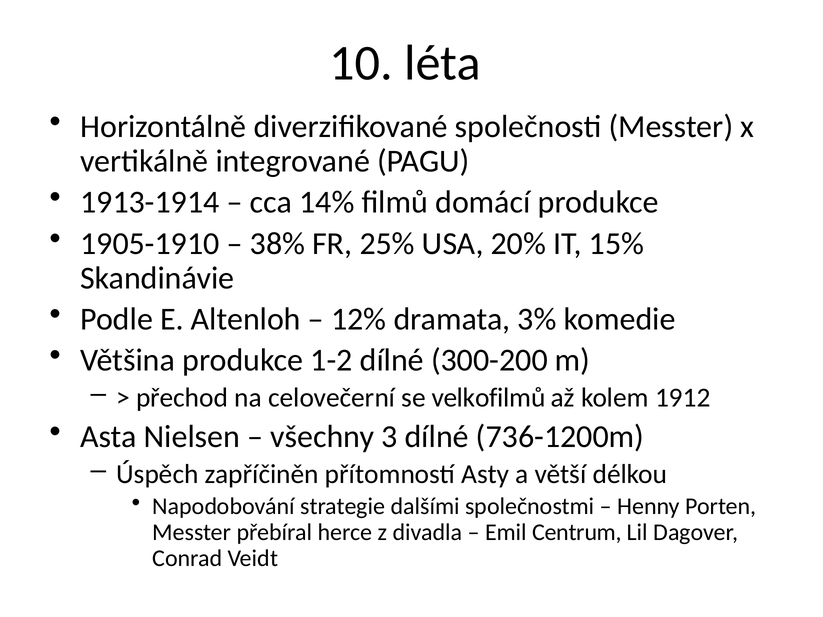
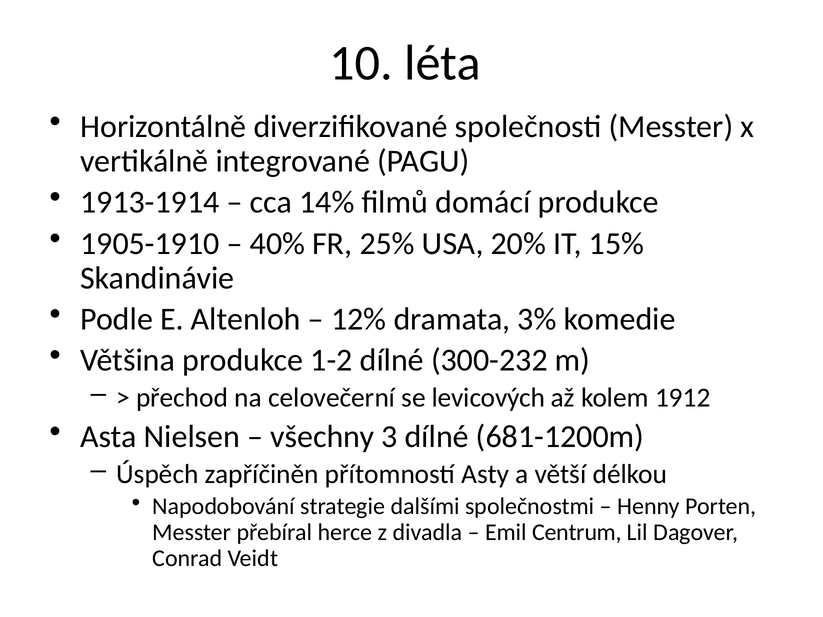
38%: 38% -> 40% (278, 244)
300-200: 300-200 -> 300-232 (489, 361)
velkofilmů: velkofilmů -> levicových (489, 398)
736-1200m: 736-1200m -> 681-1200m (560, 437)
